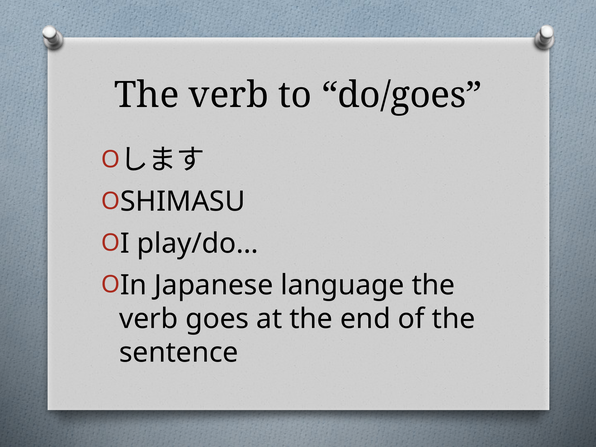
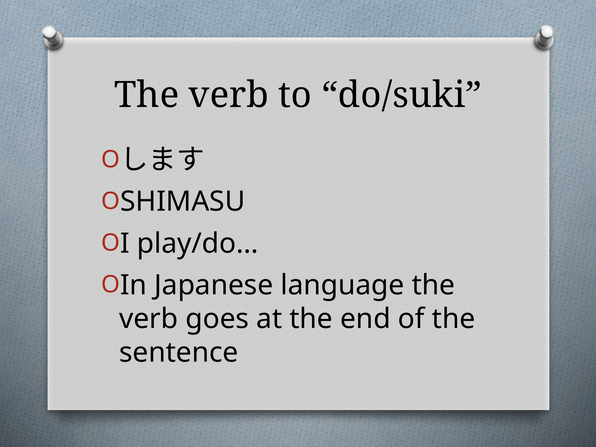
do/goes: do/goes -> do/suki (402, 95)
